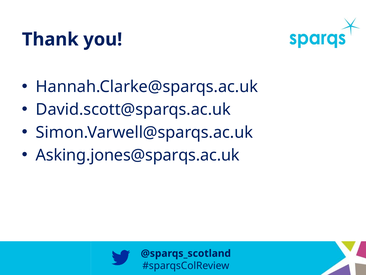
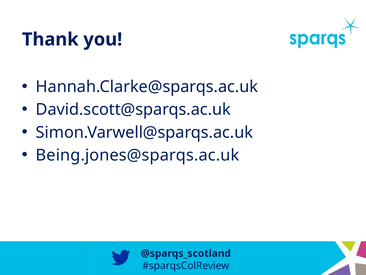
Asking.jones@sparqs.ac.uk: Asking.jones@sparqs.ac.uk -> Being.jones@sparqs.ac.uk (138, 155)
